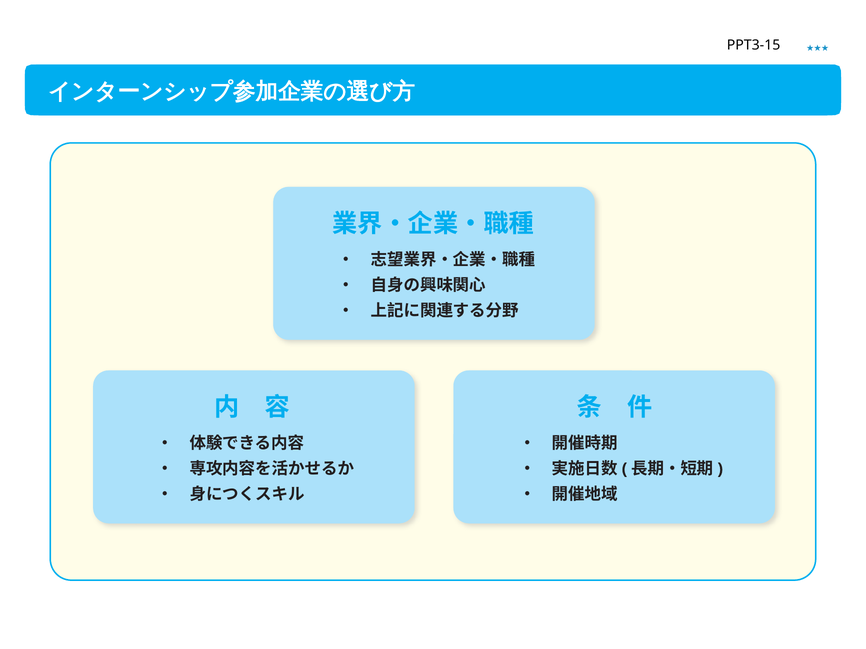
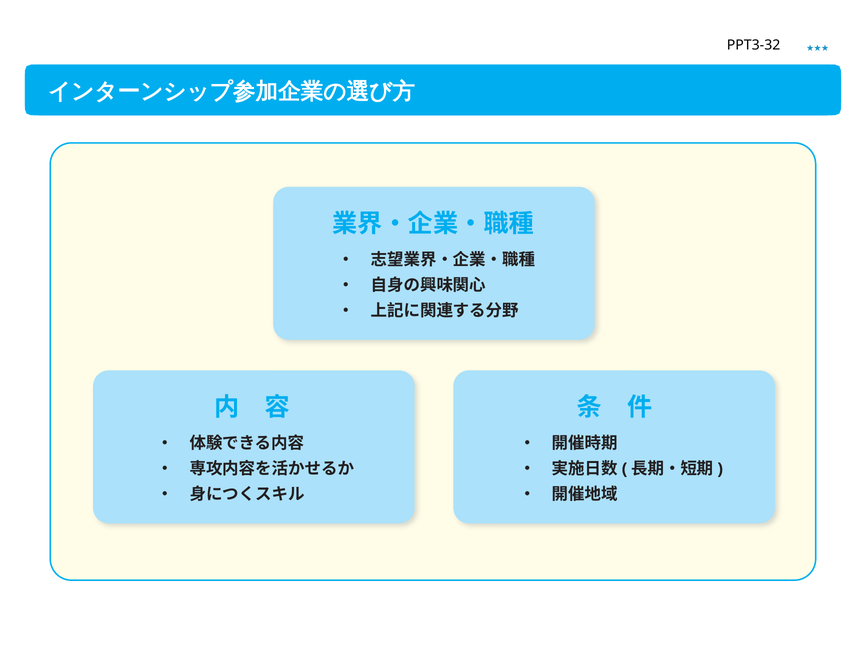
PPT3-15: PPT3-15 -> PPT3-32 (754, 45)
